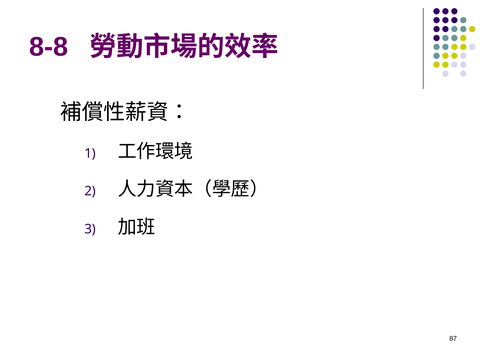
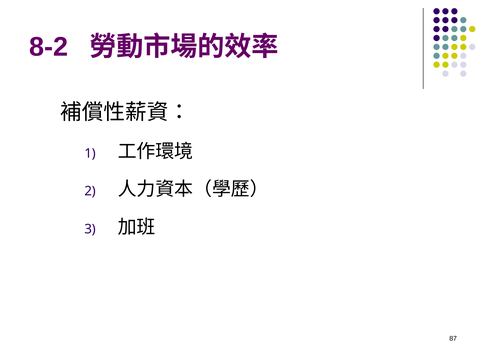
8-8: 8-8 -> 8-2 (49, 47)
